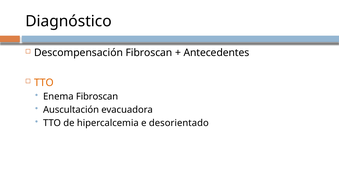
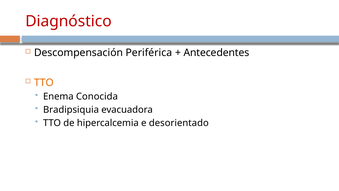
Diagnóstico colour: black -> red (69, 21)
Descompensación Fibroscan: Fibroscan -> Periférica (149, 53)
Enema Fibroscan: Fibroscan -> Conocida (97, 96)
Auscultación: Auscultación -> Bradipsiquia (71, 109)
